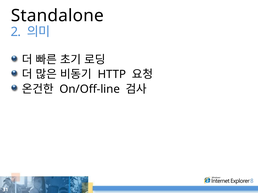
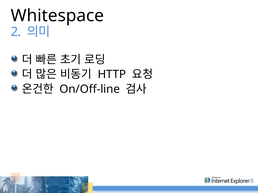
Standalone: Standalone -> Whitespace (57, 16)
